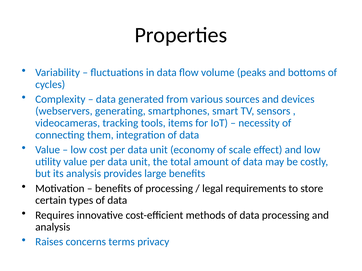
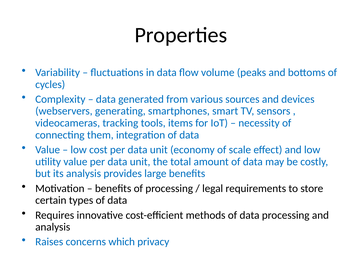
terms: terms -> which (122, 242)
